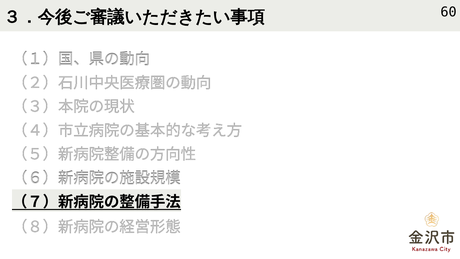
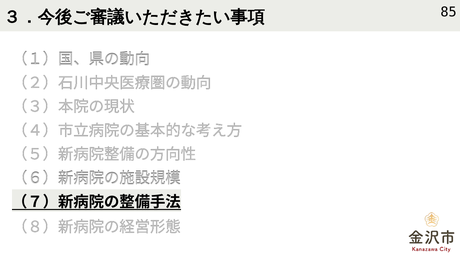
60: 60 -> 85 (449, 12)
